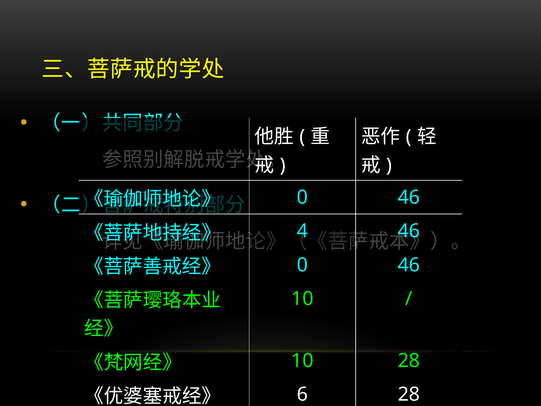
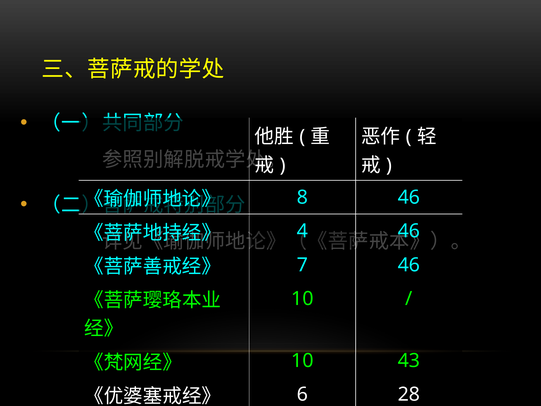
0: 0 -> 8 (302, 197)
0: 0 -> 7 (302, 265)
10 28: 28 -> 43 (409, 361)
